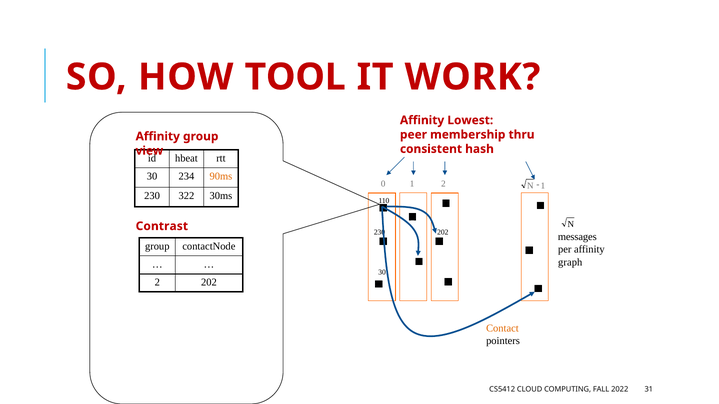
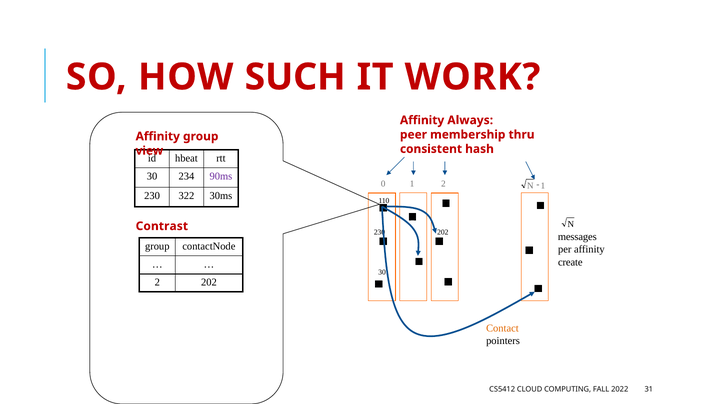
TOOL: TOOL -> SUCH (295, 77)
Lowest: Lowest -> Always (470, 120)
90ms colour: orange -> purple (221, 177)
graph: graph -> create (570, 262)
